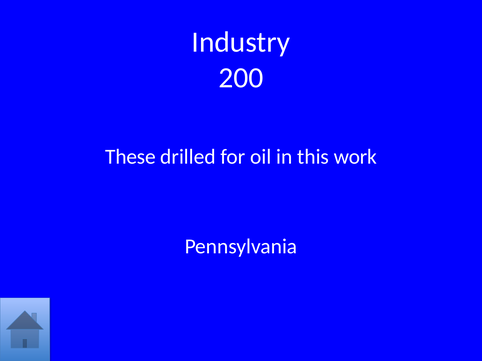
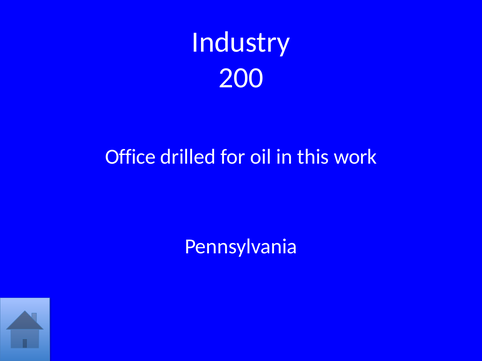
These: These -> Office (130, 157)
